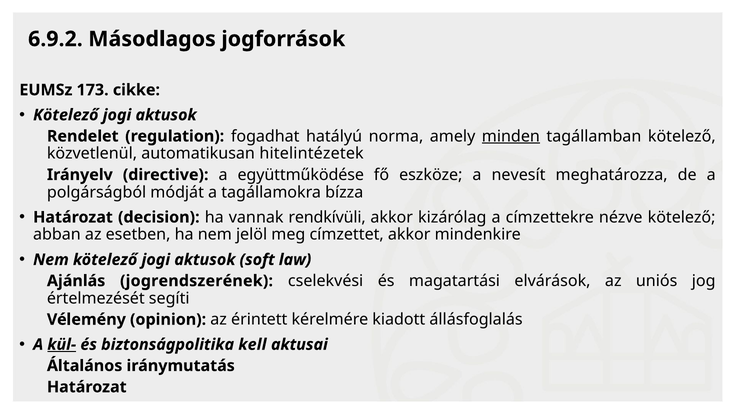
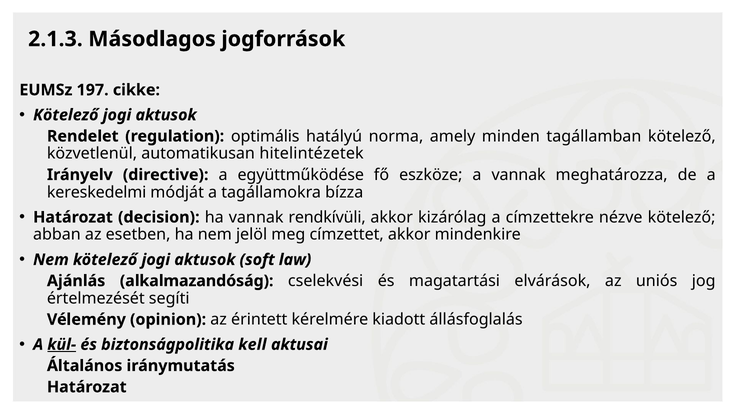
6.9.2: 6.9.2 -> 2.1.3 (55, 39)
173: 173 -> 197 (93, 90)
fogadhat: fogadhat -> optimális (265, 136)
minden underline: present -> none (511, 136)
a nevesít: nevesít -> vannak (519, 175)
polgárságból: polgárságból -> kereskedelmi (97, 192)
jogrendszerének: jogrendszerének -> alkalmazandóság (197, 281)
